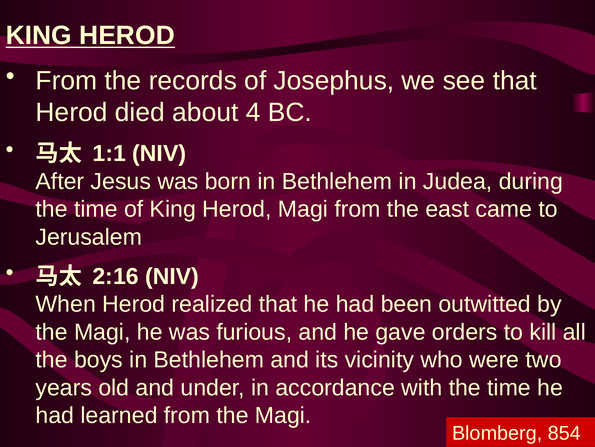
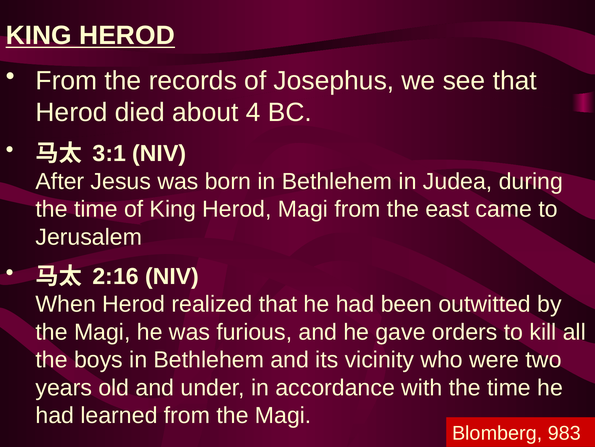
1:1: 1:1 -> 3:1 (109, 153)
854: 854 -> 983 (564, 433)
